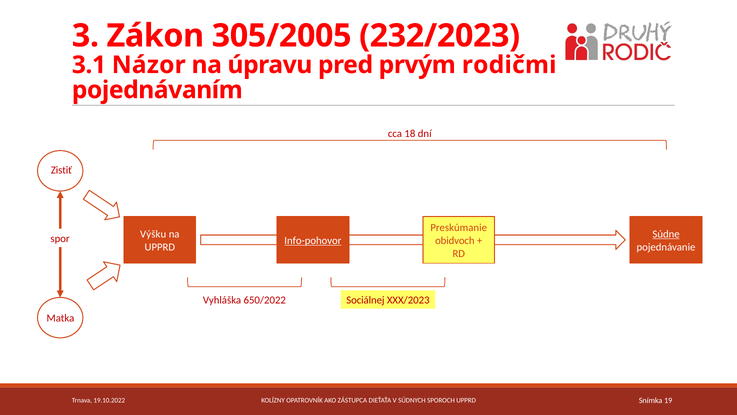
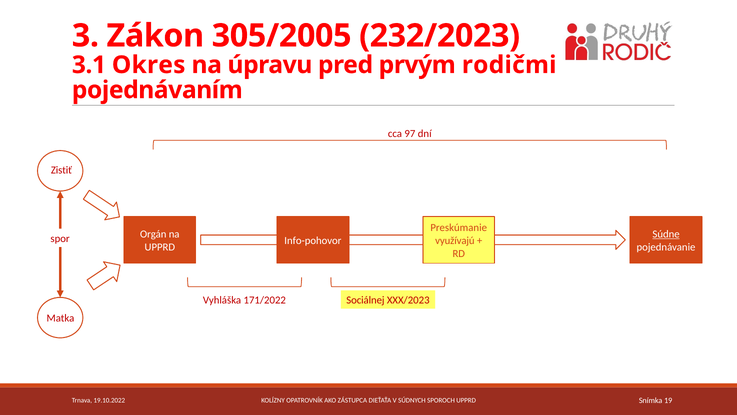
Názor: Názor -> Okres (149, 65)
18: 18 -> 97 (410, 134)
Výšku: Výšku -> Orgán (153, 234)
Info-pohovor underline: present -> none (313, 240)
obidvoch: obidvoch -> využívajú (455, 240)
650/2022: 650/2022 -> 171/2022 (265, 300)
